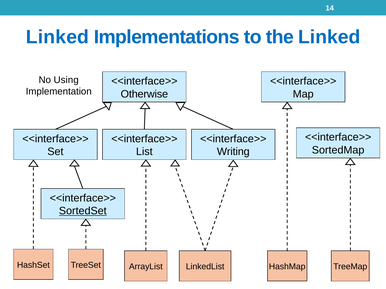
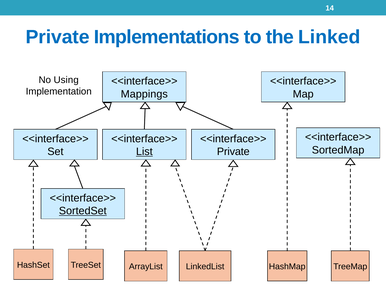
Linked: Linked -> Private (58, 37)
Otherwise: Otherwise -> Mappings (144, 94)
List underline: none -> present (144, 152)
Writing: Writing -> Private (233, 152)
